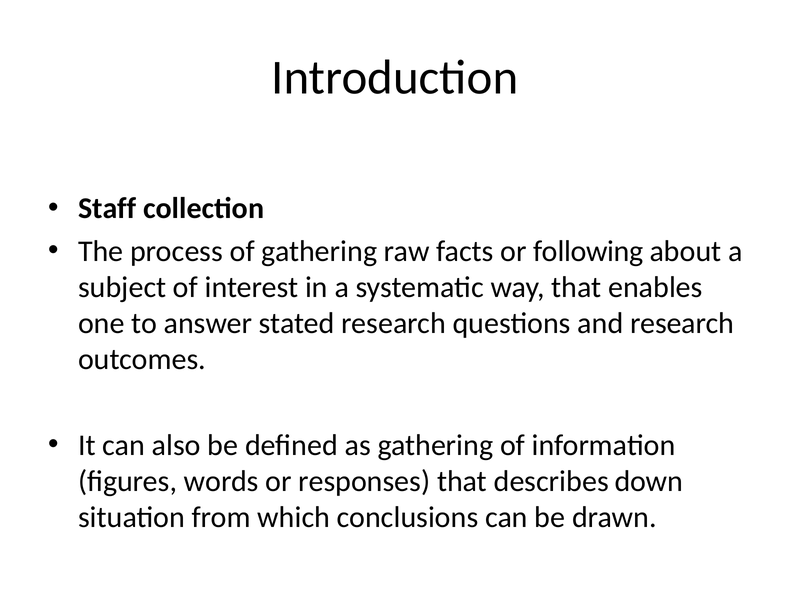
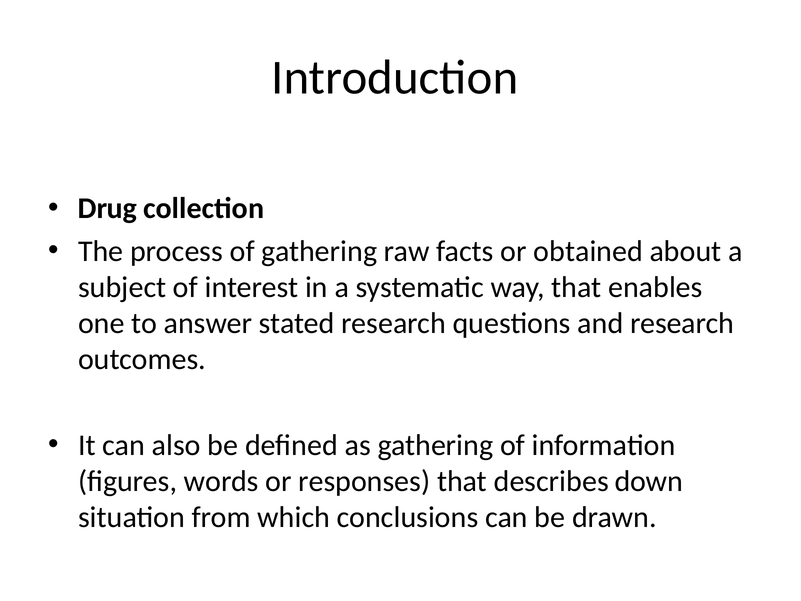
Staff: Staff -> Drug (107, 208)
following: following -> obtained (588, 251)
